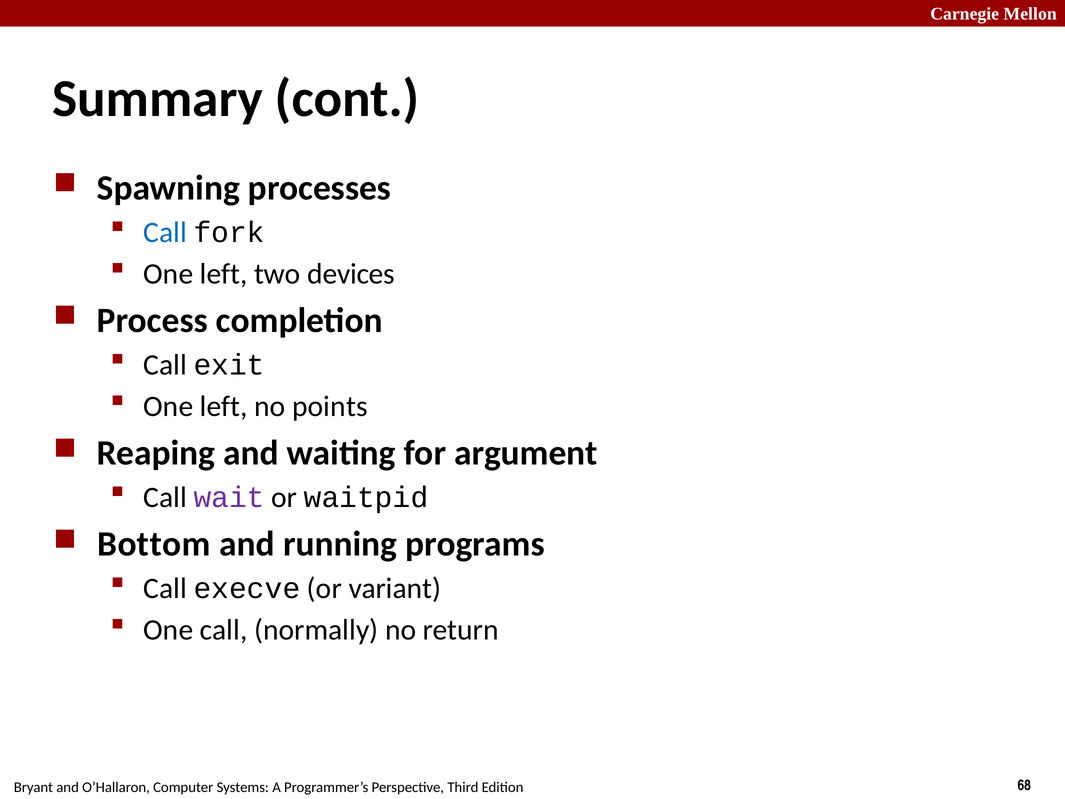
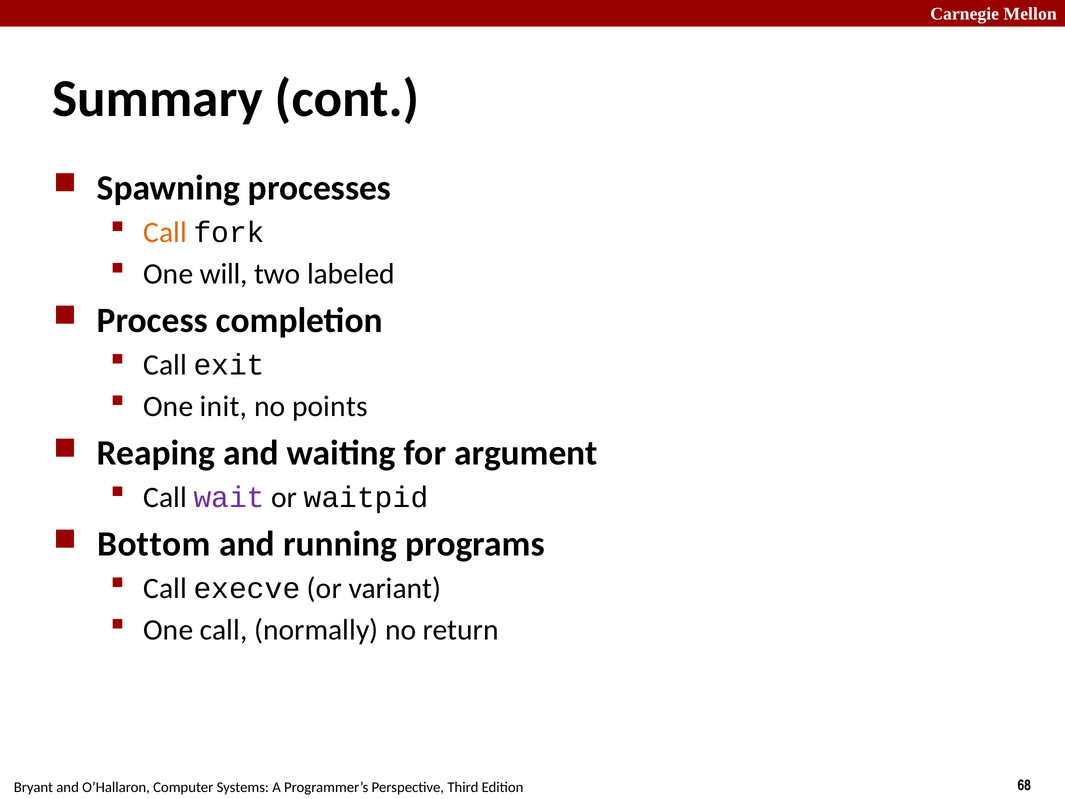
Call colour: blue -> orange (165, 232)
left: left -> will (224, 274)
devices: devices -> labeled (351, 274)
left: left -> init (224, 406)
